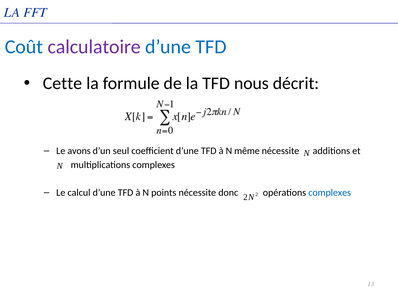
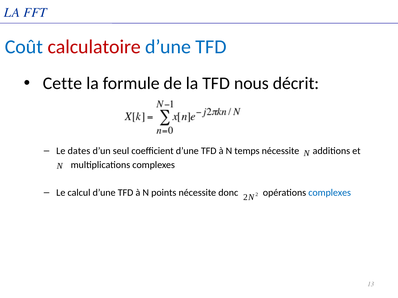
calculatoire colour: purple -> red (94, 47)
avons: avons -> dates (79, 151)
même: même -> temps (247, 151)
